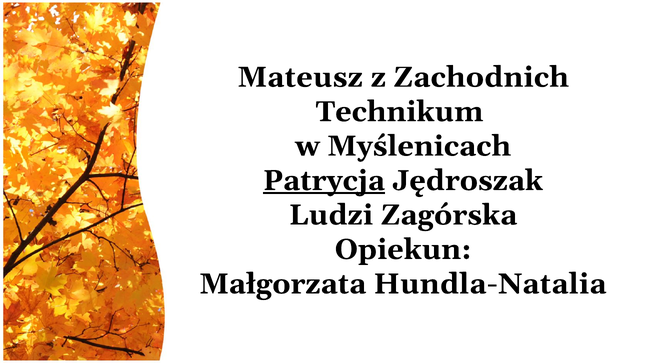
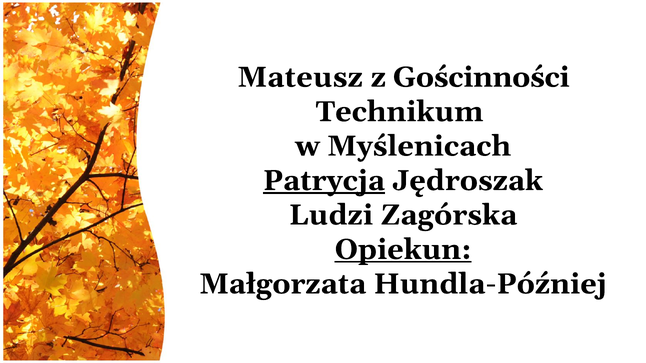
Zachodnich: Zachodnich -> Gościnności (481, 77)
Opiekun underline: none -> present (403, 250)
Hundla-Natalia: Hundla-Natalia -> Hundla-Później (490, 284)
